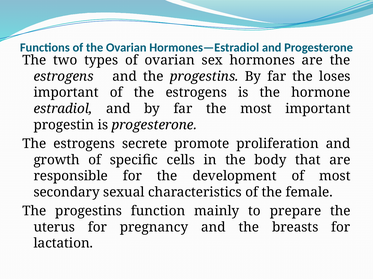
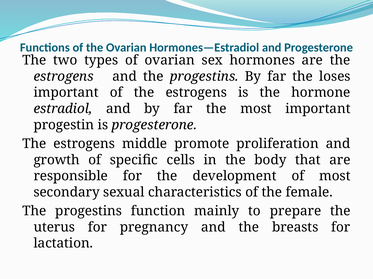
secrete: secrete -> middle (145, 144)
